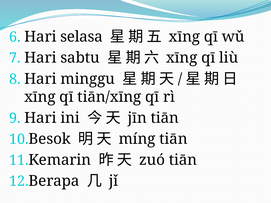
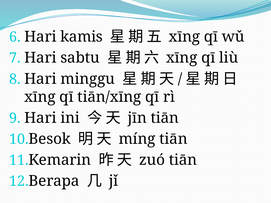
selasa: selasa -> kamis (82, 37)
